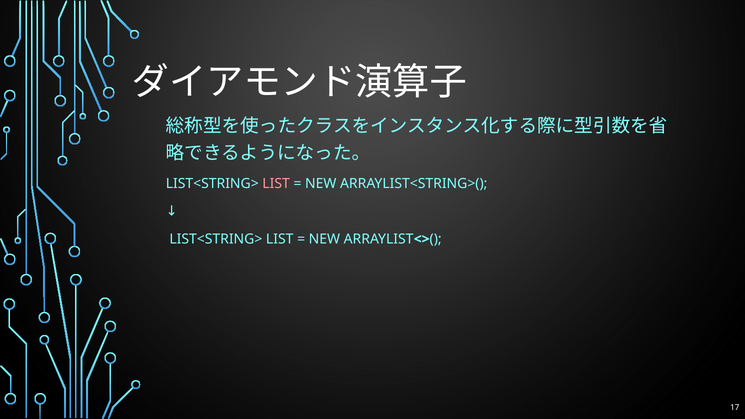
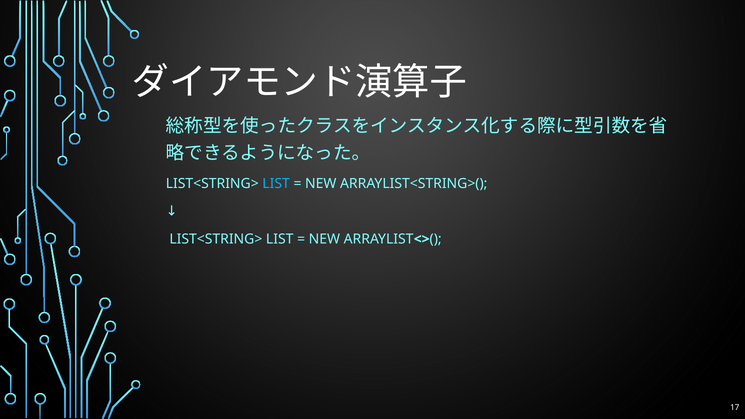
LIST colour: pink -> light blue (276, 183)
